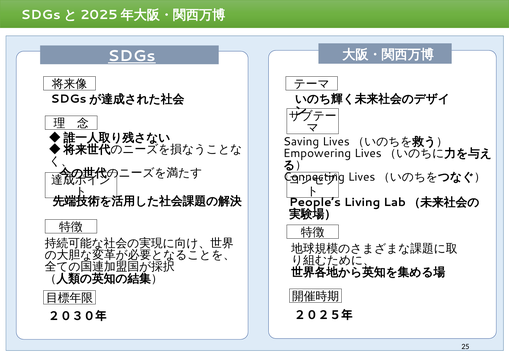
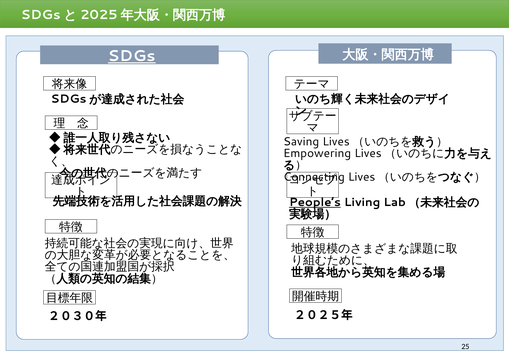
People’s underline: none -> present (315, 202)
